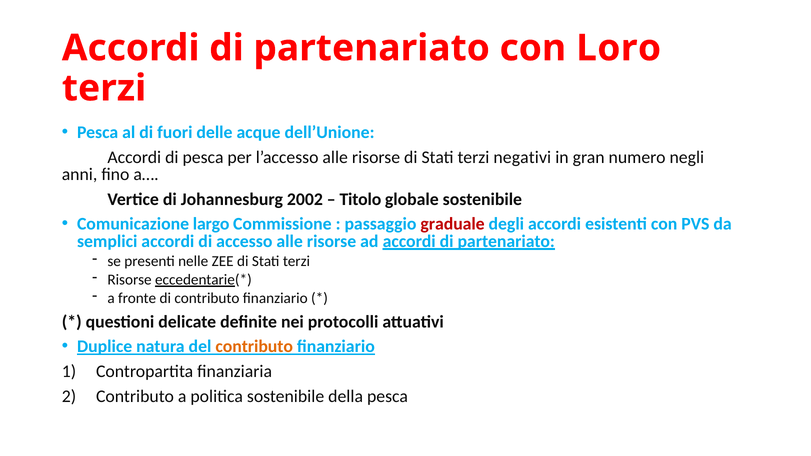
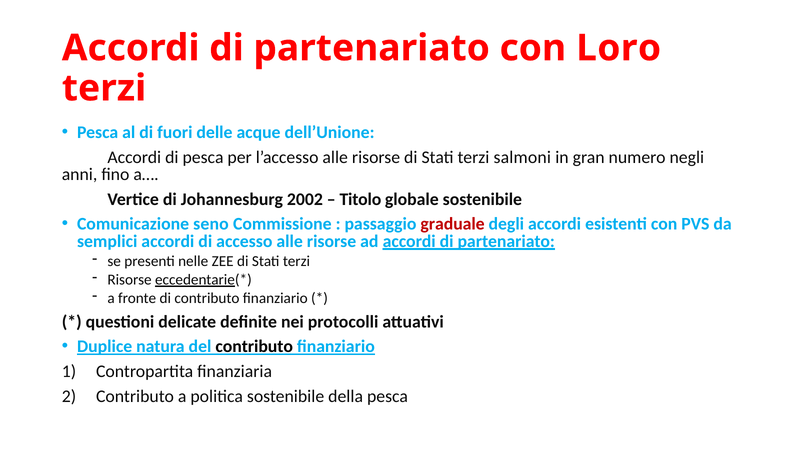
negativi: negativi -> salmoni (522, 157)
largo: largo -> seno (211, 224)
contributo colour: orange -> black (254, 347)
